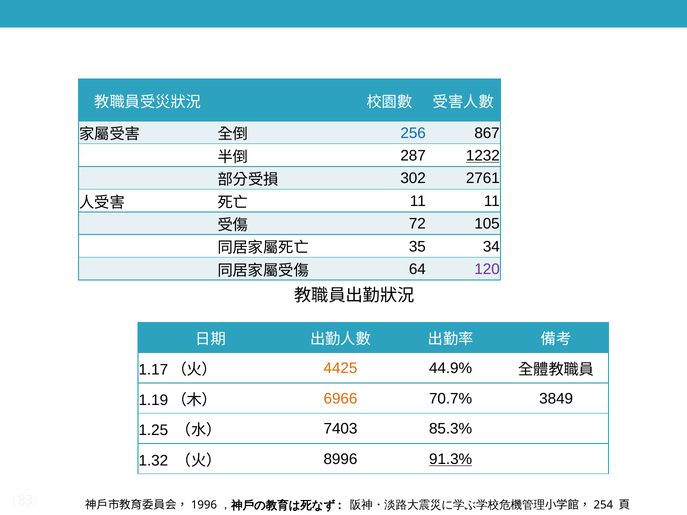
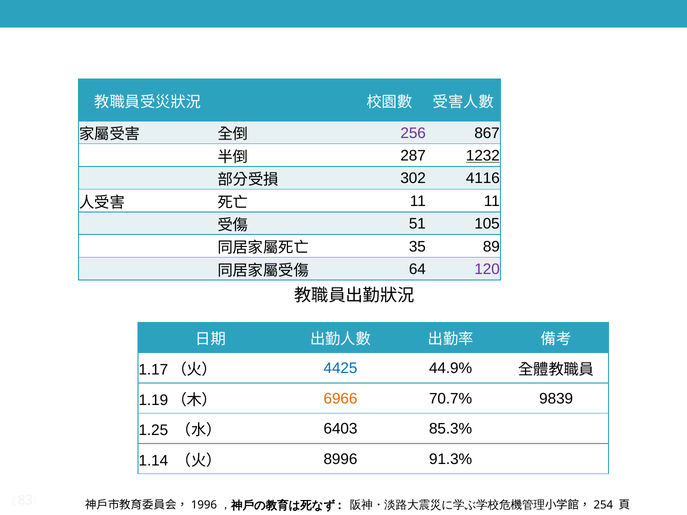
256 colour: blue -> purple (413, 133)
2761: 2761 -> 4116 (483, 179)
72: 72 -> 51 (417, 224)
34: 34 -> 89 (491, 247)
4425 colour: orange -> blue (340, 369)
3849: 3849 -> 9839 (556, 399)
7403: 7403 -> 6403 (340, 429)
1.32: 1.32 -> 1.14 (153, 461)
91.3% underline: present -> none (451, 459)
